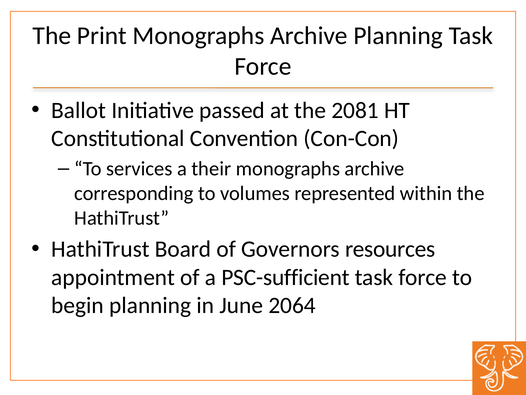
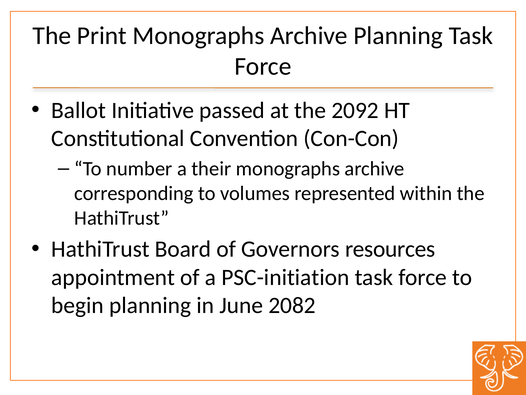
2081: 2081 -> 2092 (355, 110)
services: services -> number (139, 169)
PSC-sufficient: PSC-sufficient -> PSC-initiation (285, 277)
2064: 2064 -> 2082 (292, 305)
